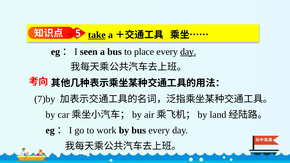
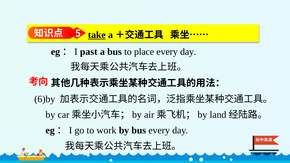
seen: seen -> past (89, 52)
day underline: present -> none (188, 52)
7)by: 7)by -> 6)by (45, 99)
